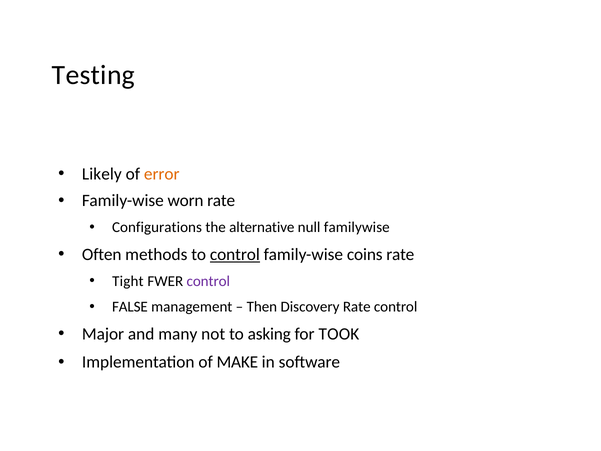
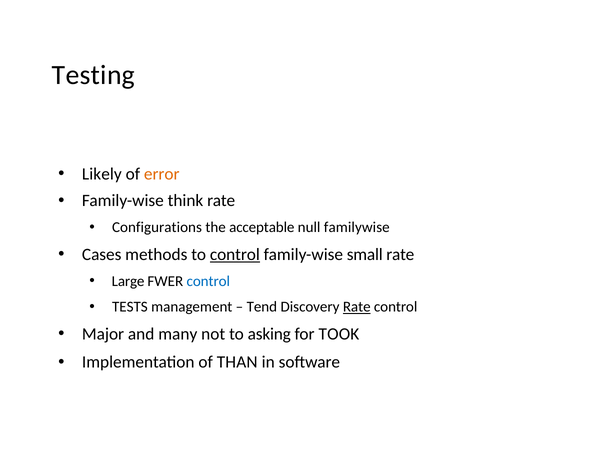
worn: worn -> think (185, 201)
alternative: alternative -> acceptable (262, 227)
Often: Often -> Cases (102, 254)
coins: coins -> small (365, 254)
Tight: Tight -> Large (128, 281)
control colour: purple -> blue (208, 281)
FALSE: FALSE -> TESTS (130, 307)
Then: Then -> Tend (262, 307)
Rate underline: none -> present (357, 307)
MAKE: MAKE -> THAN (237, 362)
